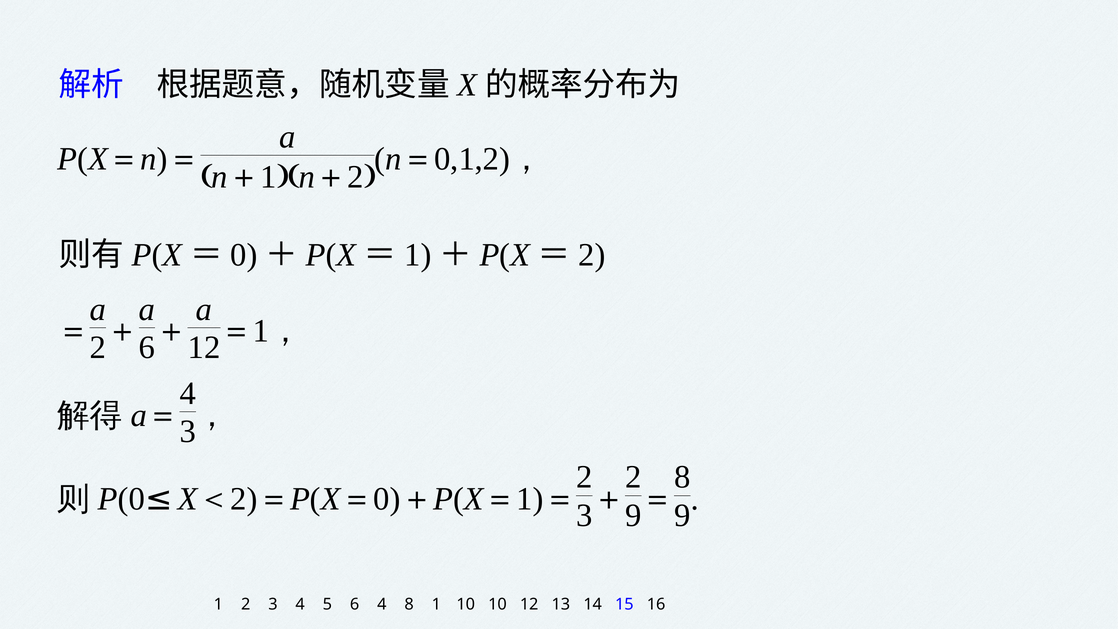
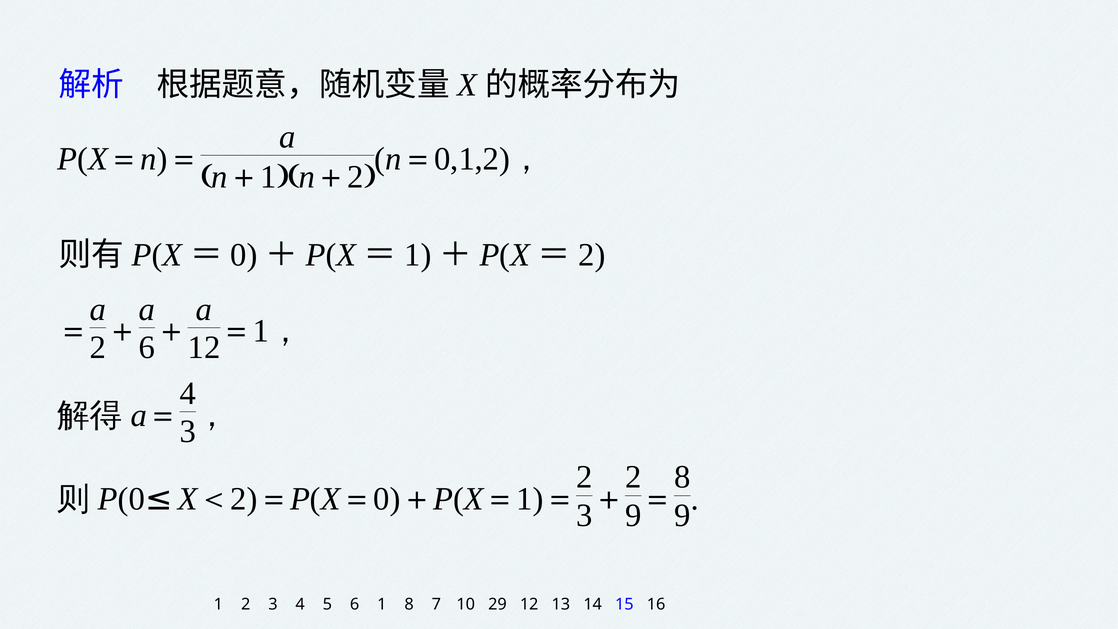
6 4: 4 -> 1 (382, 604)
8 1: 1 -> 7 (436, 604)
10 10: 10 -> 29 (497, 604)
